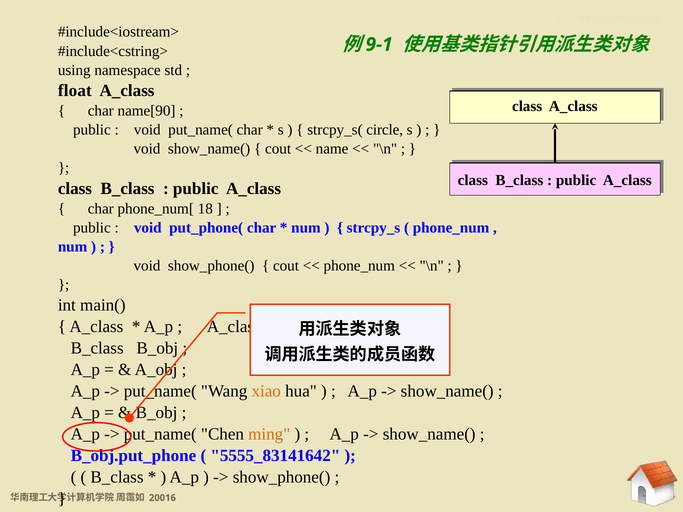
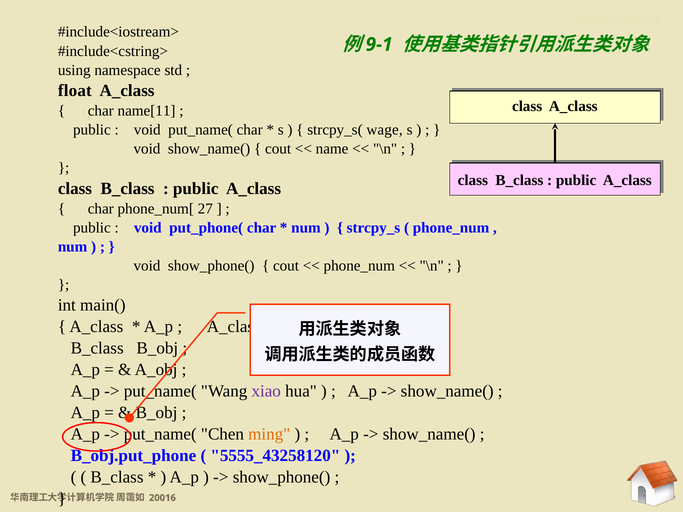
name[90: name[90 -> name[11 (147, 111)
circle: circle -> wage (385, 130)
18: 18 -> 27 (205, 209)
xiao colour: orange -> purple (266, 392)
5555_83141642: 5555_83141642 -> 5555_43258120 (275, 456)
